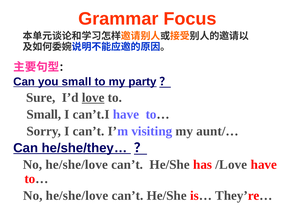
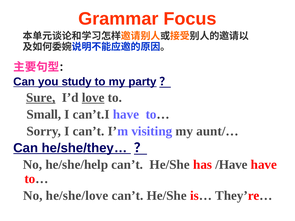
you small: small -> study (77, 82)
Sure underline: none -> present (41, 98)
he/she/love: he/she/love -> he/she/help (77, 165)
/Love: /Love -> /Have (231, 165)
